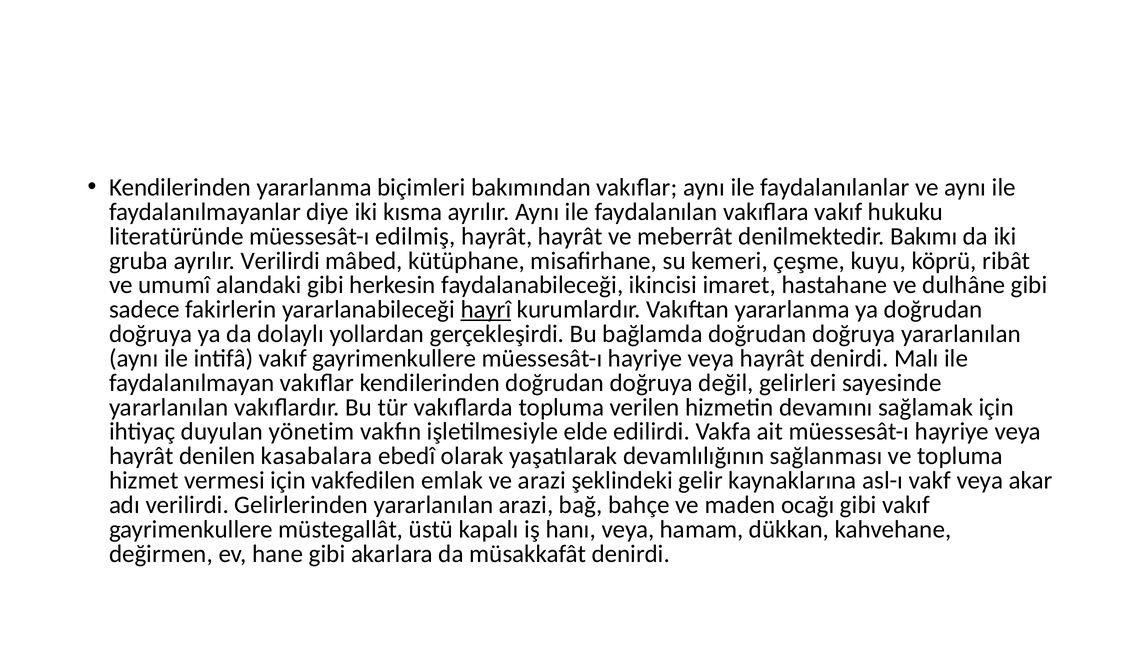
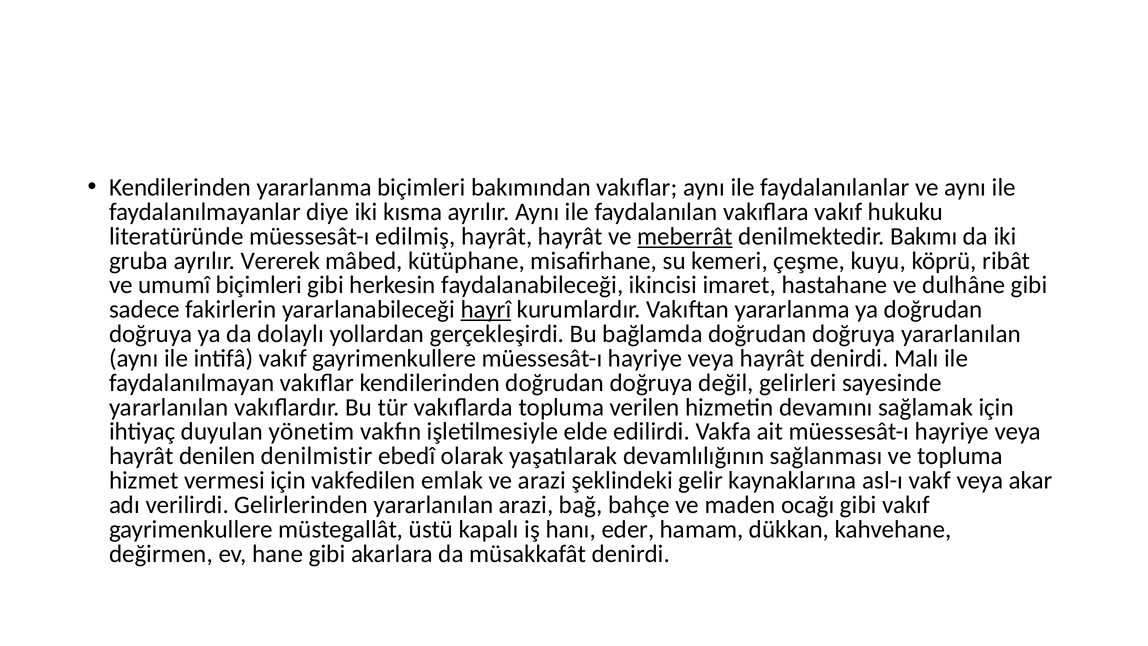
meberrât underline: none -> present (685, 236)
ayrılır Verilirdi: Verilirdi -> Vererek (280, 261)
umumî alandaki: alandaki -> biçimleri (259, 285)
kasabalara: kasabalara -> denilmistir (317, 456)
hanı veya: veya -> eder (628, 529)
